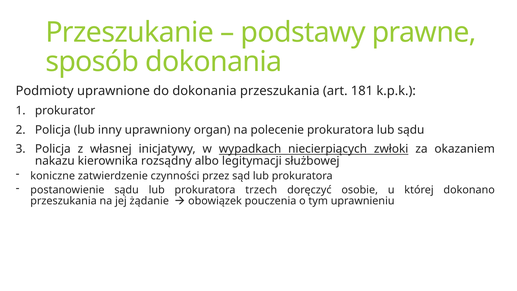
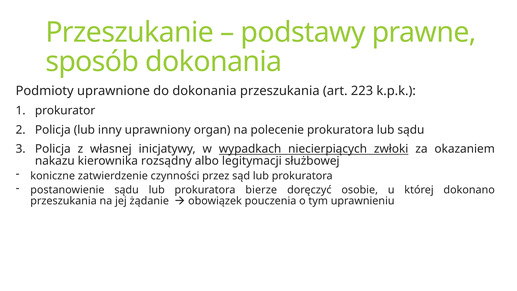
181: 181 -> 223 (362, 91)
trzech: trzech -> bierze (261, 190)
